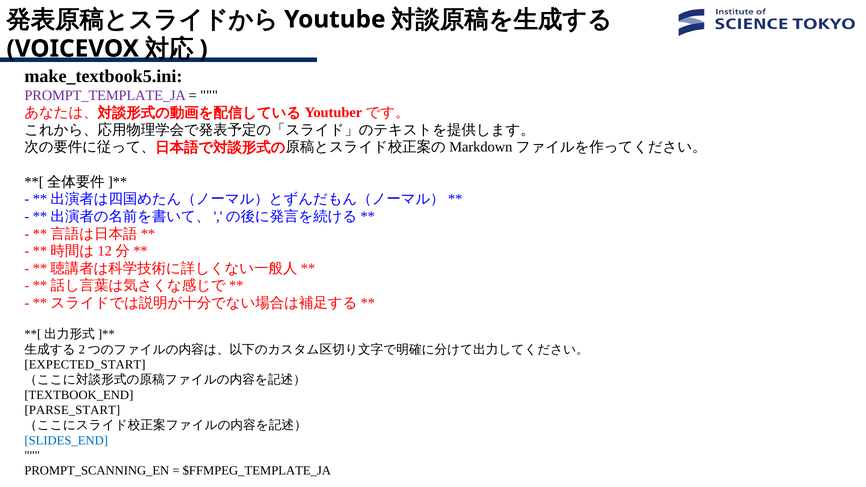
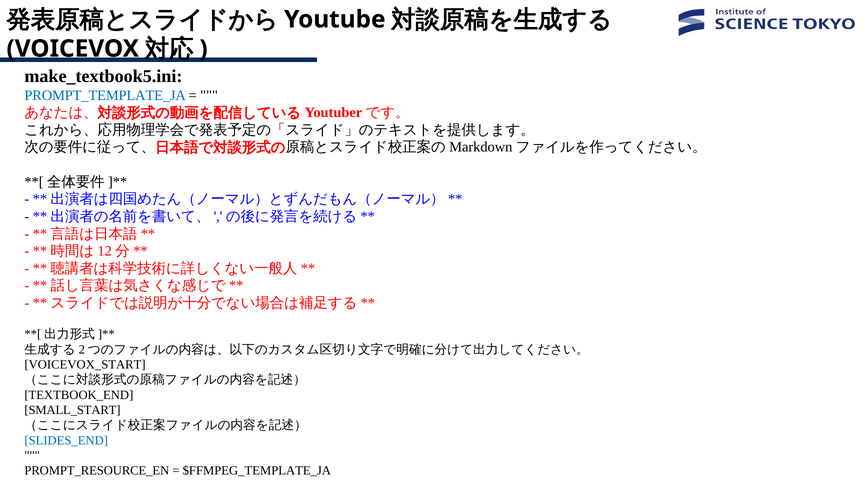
PROMPT_TEMPLATE_JA colour: purple -> blue (105, 95)
EXPECTED_START: EXPECTED_START -> VOICEVOX_START (85, 365)
PARSE_START: PARSE_START -> SMALL_START (72, 410)
PROMPT_SCANNING_EN: PROMPT_SCANNING_EN -> PROMPT_RESOURCE_EN (97, 471)
